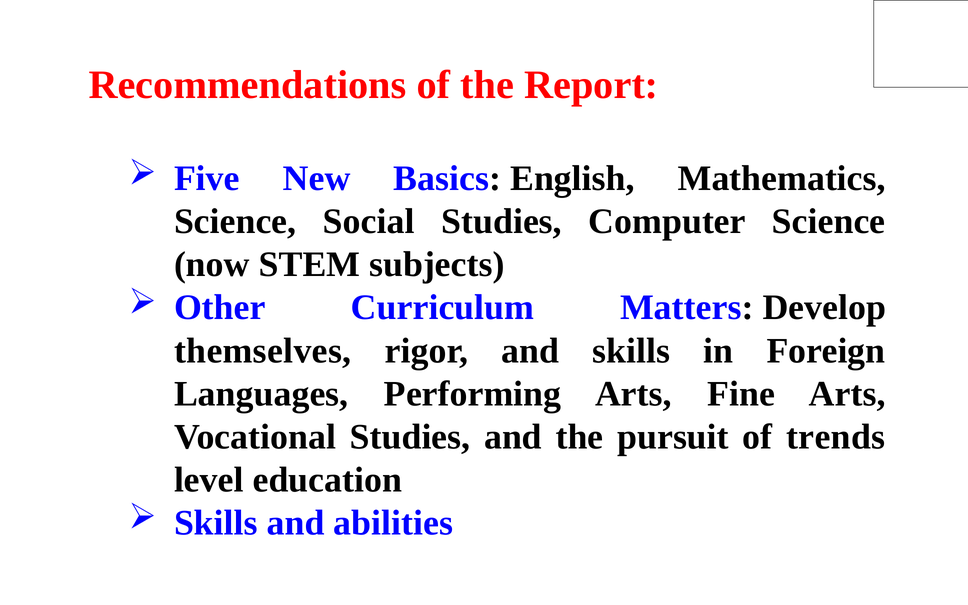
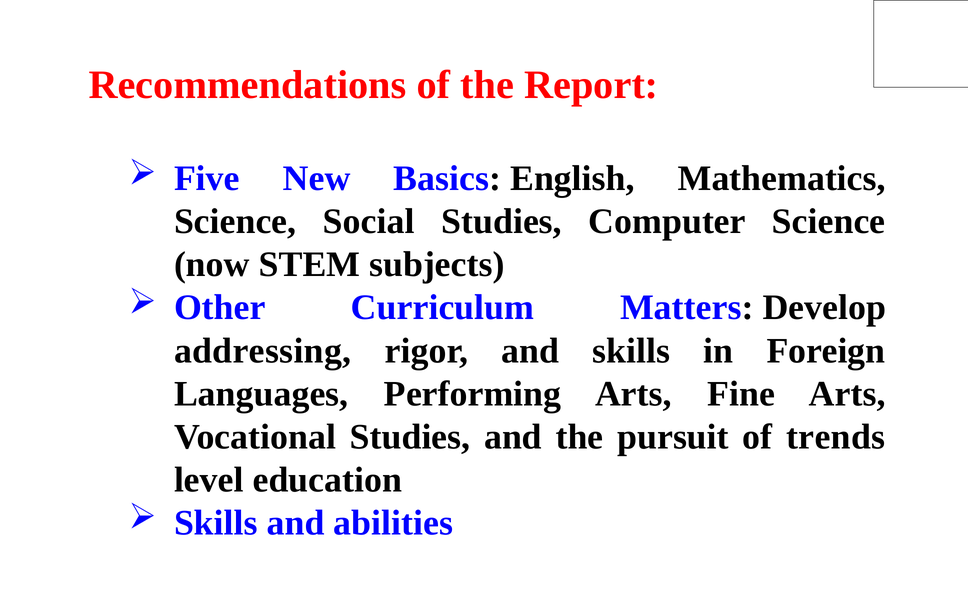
themselves: themselves -> addressing (263, 351)
